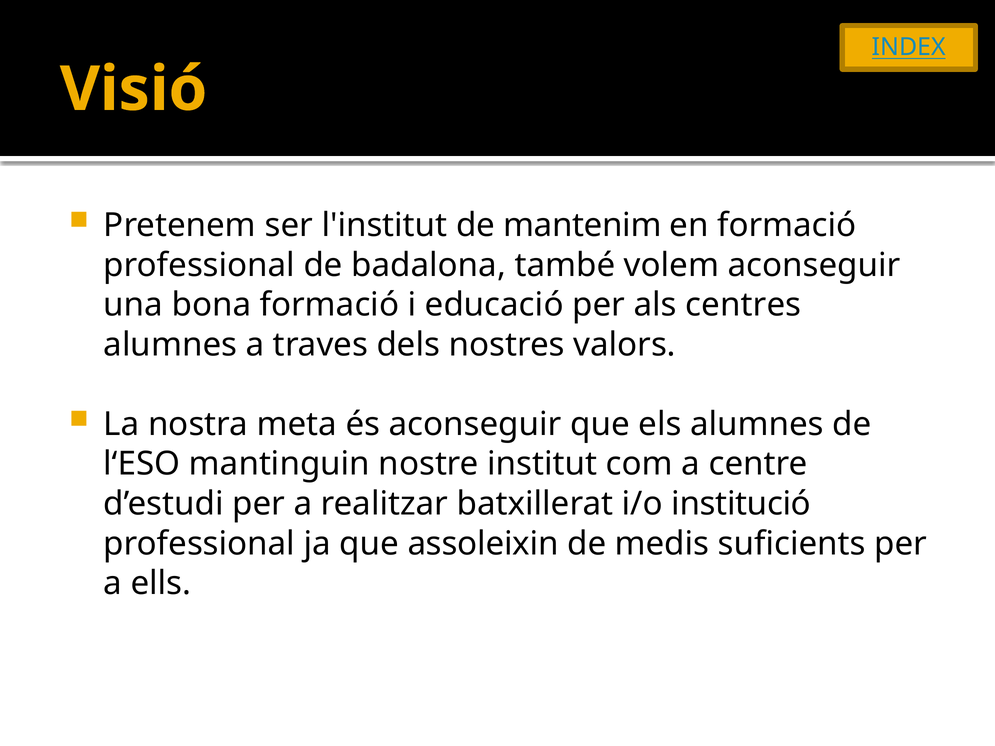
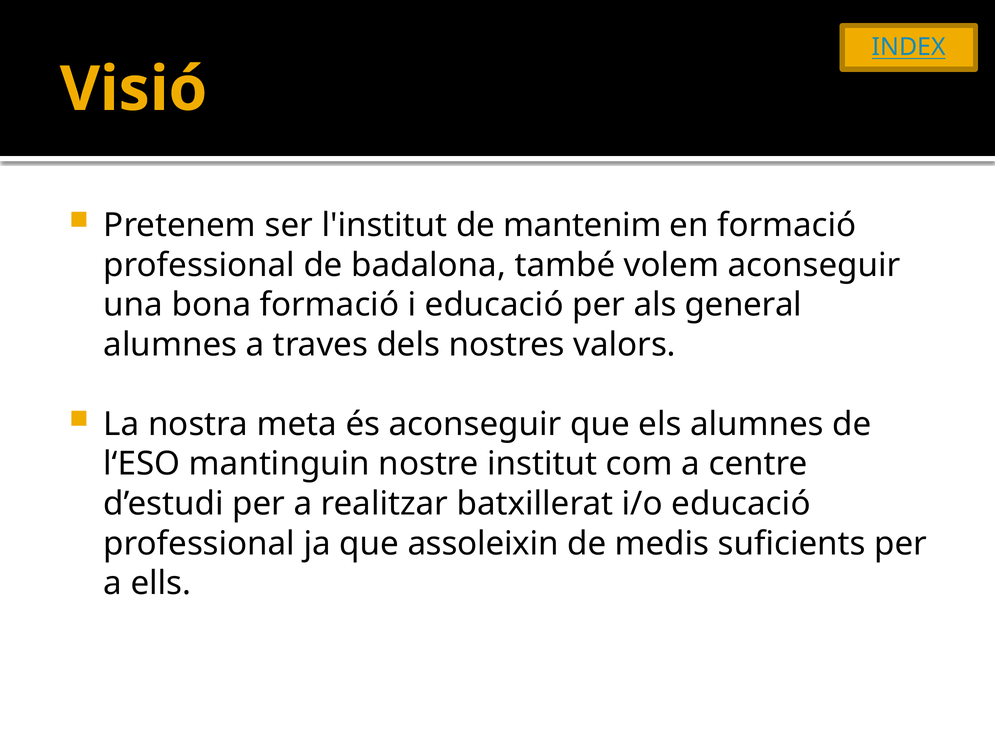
centres: centres -> general (743, 305)
i/o institució: institució -> educació (741, 504)
